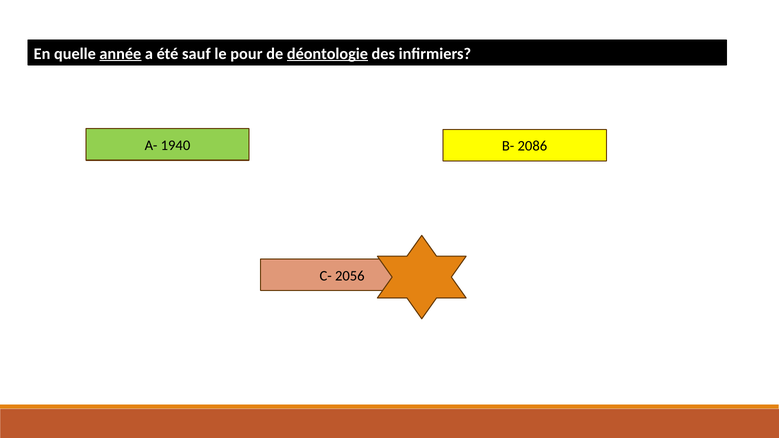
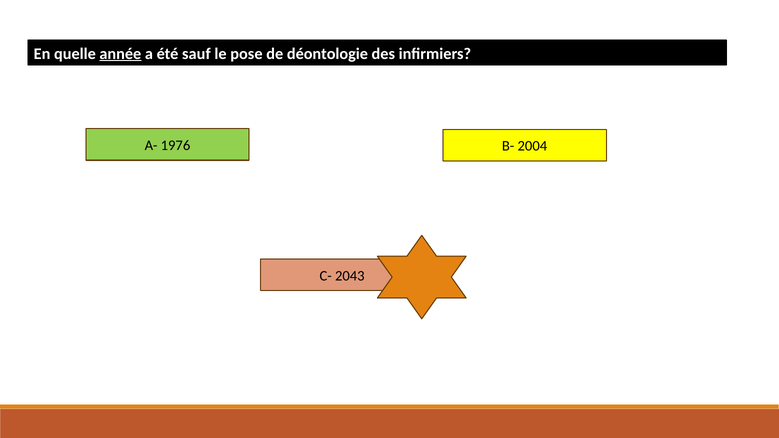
pour: pour -> pose (246, 54)
déontologie underline: present -> none (327, 54)
1940: 1940 -> 1976 (175, 146)
2086: 2086 -> 2004 (532, 146)
2056: 2056 -> 2043 (350, 276)
